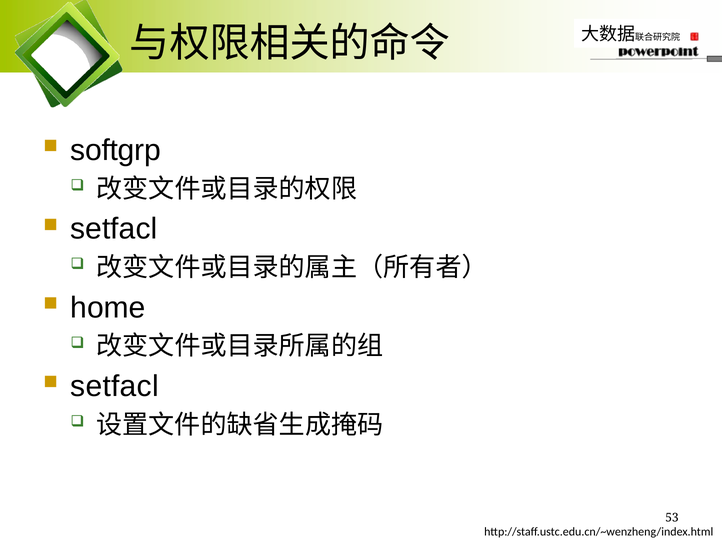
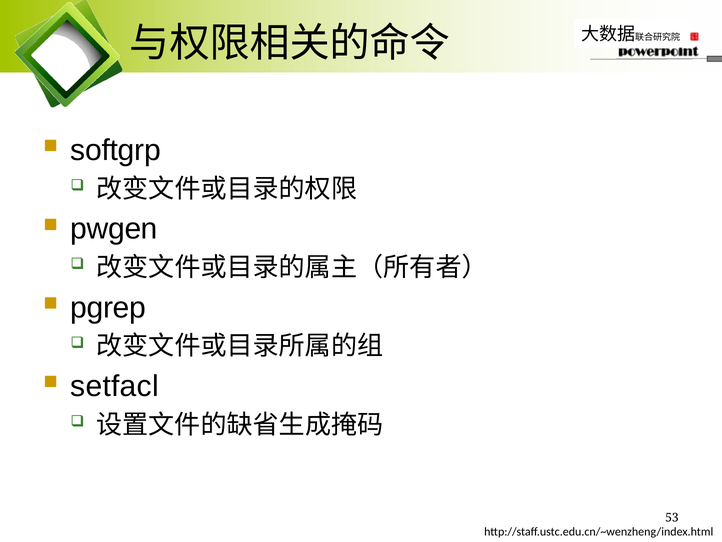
setfacl: setfacl -> pwgen (114, 229)
home: home -> pgrep (108, 307)
